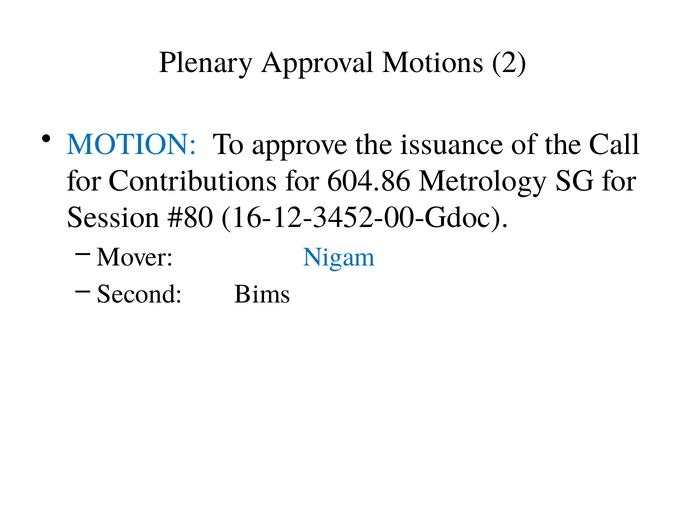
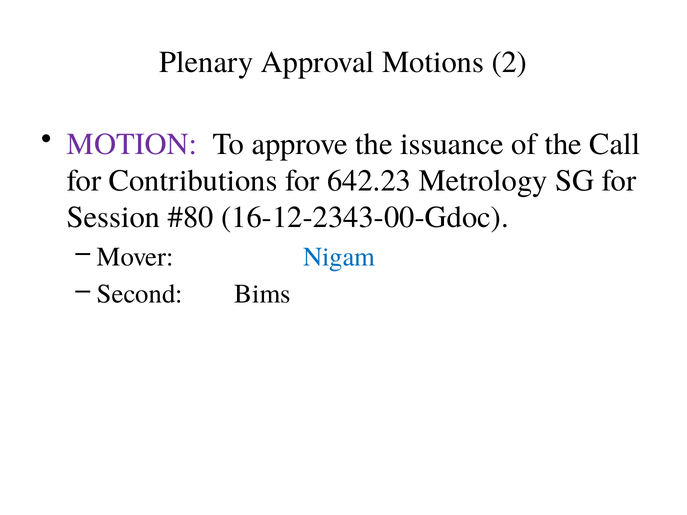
MOTION colour: blue -> purple (132, 144)
604.86: 604.86 -> 642.23 (369, 181)
16-12-3452-00-Gdoc: 16-12-3452-00-Gdoc -> 16-12-2343-00-Gdoc (365, 217)
